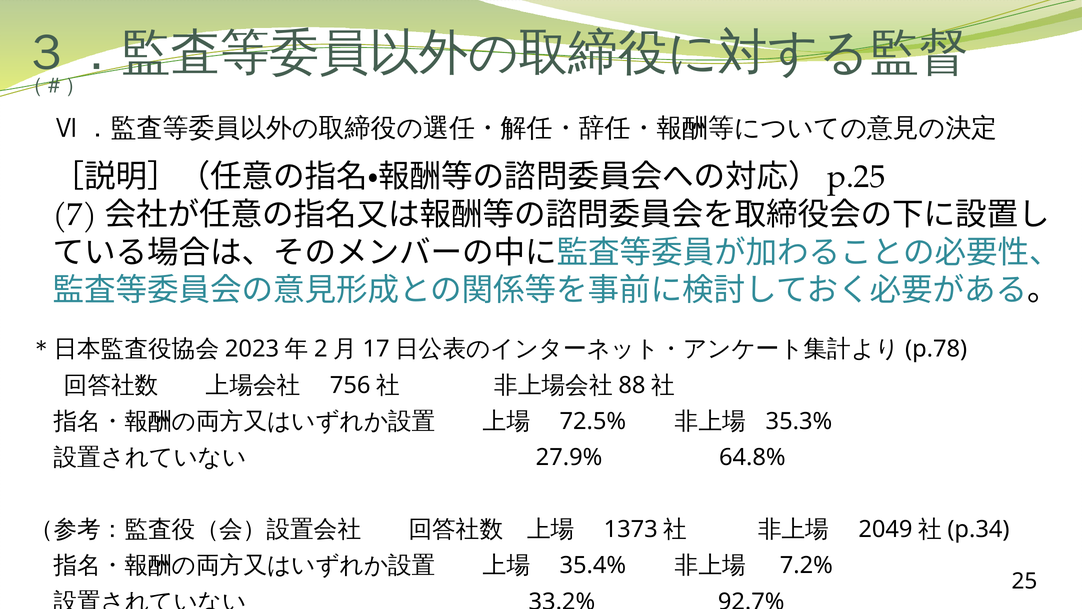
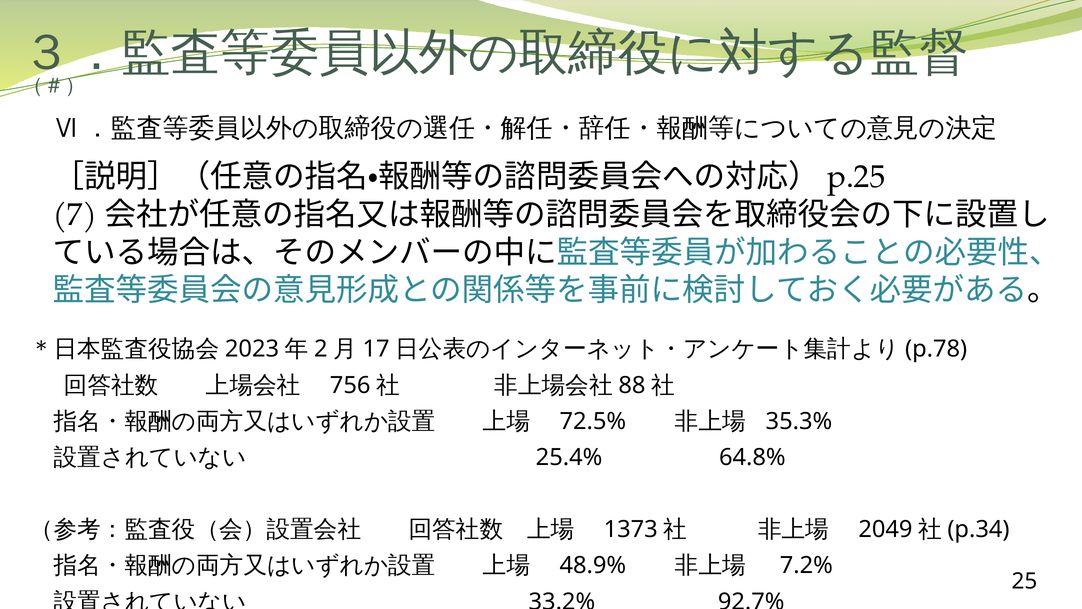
27.9%: 27.9% -> 25.4% (569, 457)
35.4%: 35.4% -> 48.9% (593, 565)
